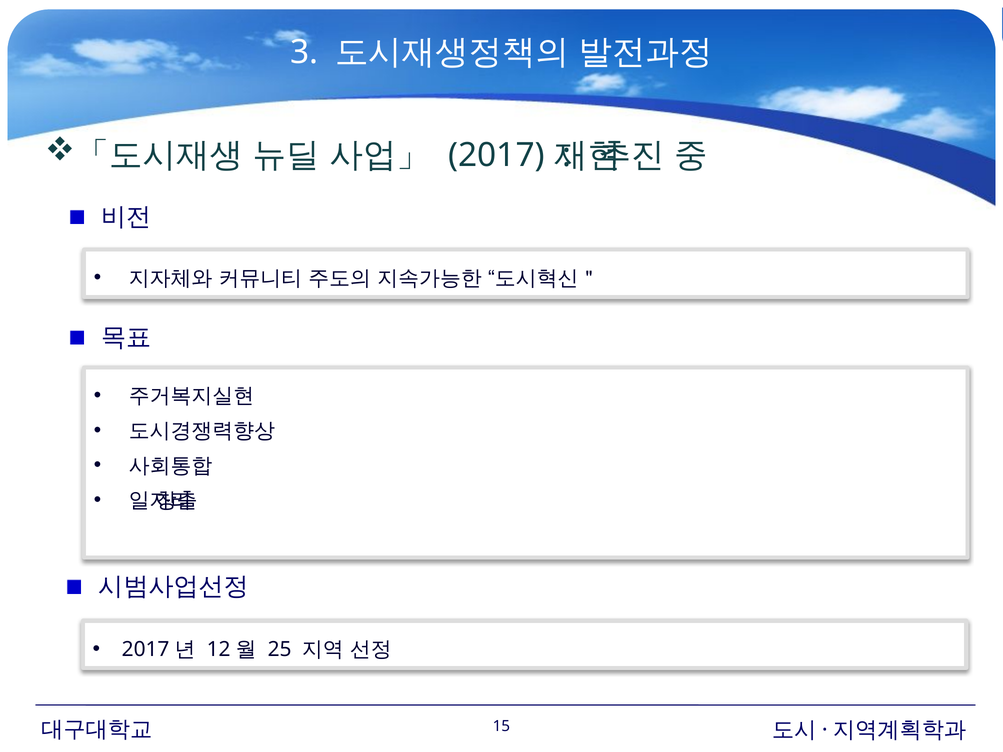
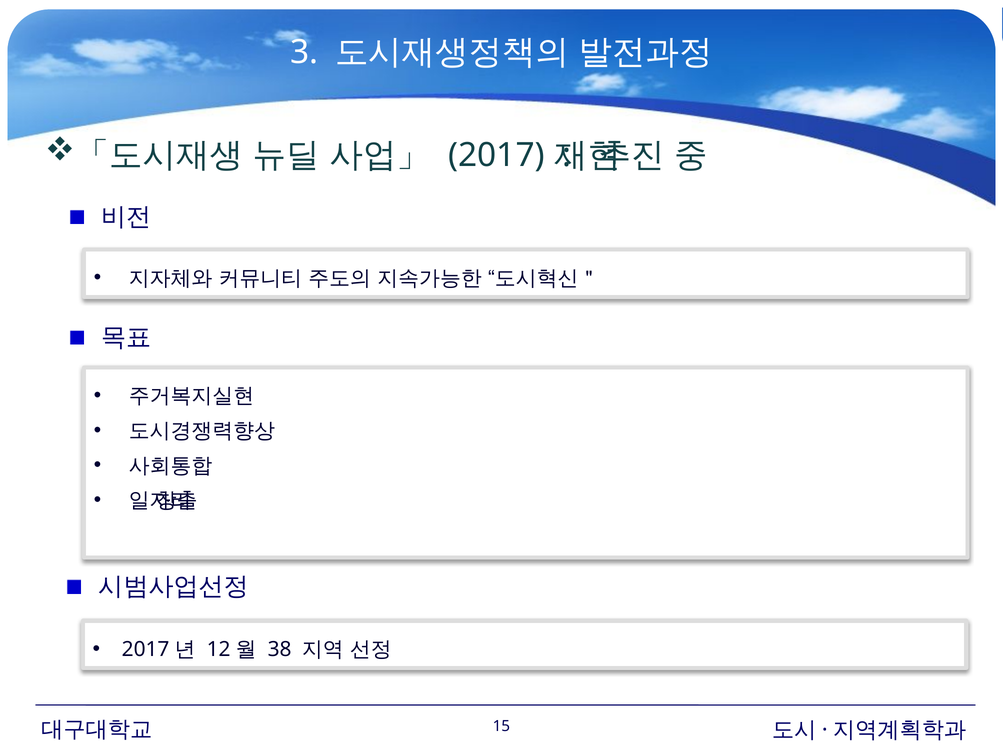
25: 25 -> 38 (280, 650)
